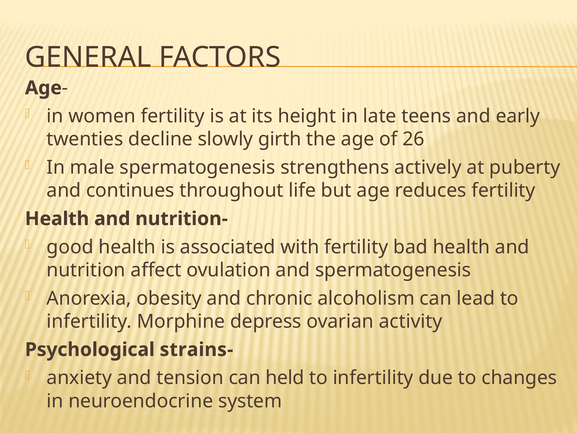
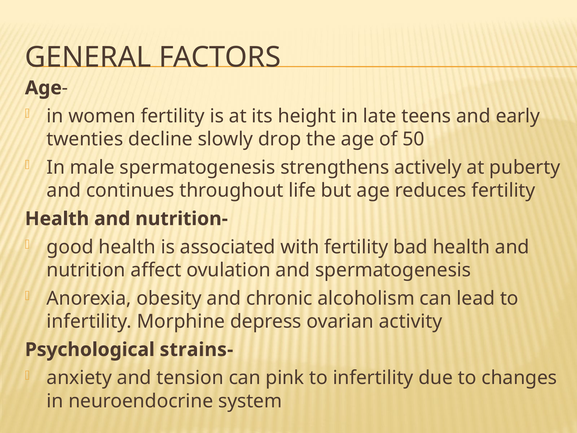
girth: girth -> drop (280, 139)
26: 26 -> 50 (414, 139)
held: held -> pink (285, 378)
